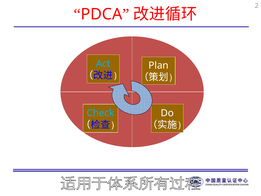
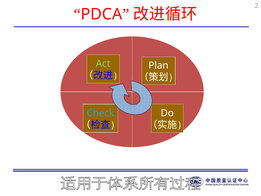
Act colour: light blue -> light green (103, 64)
